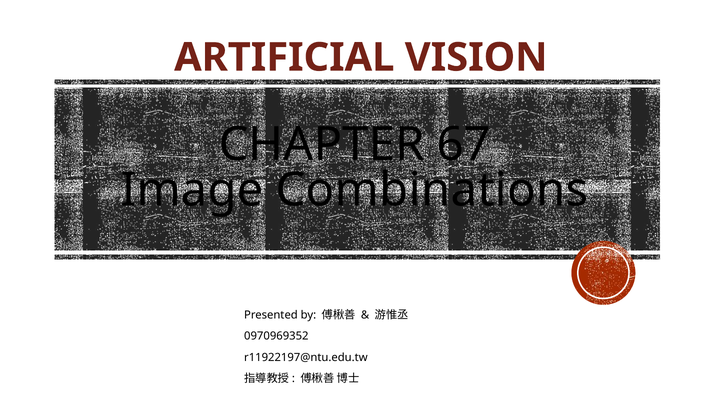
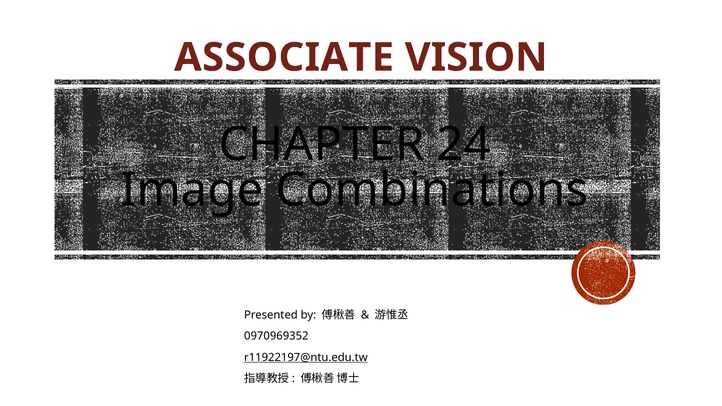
ARTIFICIAL: ARTIFICIAL -> ASSOCIATE (284, 57)
67: 67 -> 24 (464, 145)
r11922197@ntu.edu.tw underline: none -> present (306, 357)
